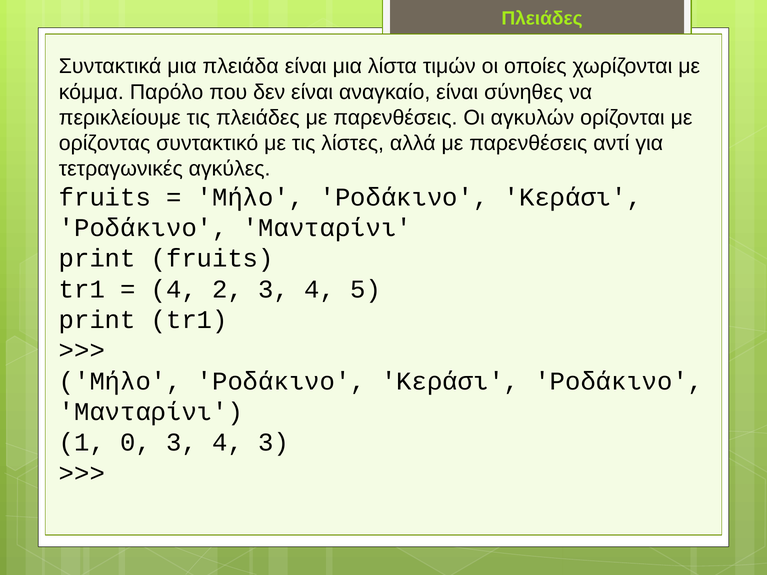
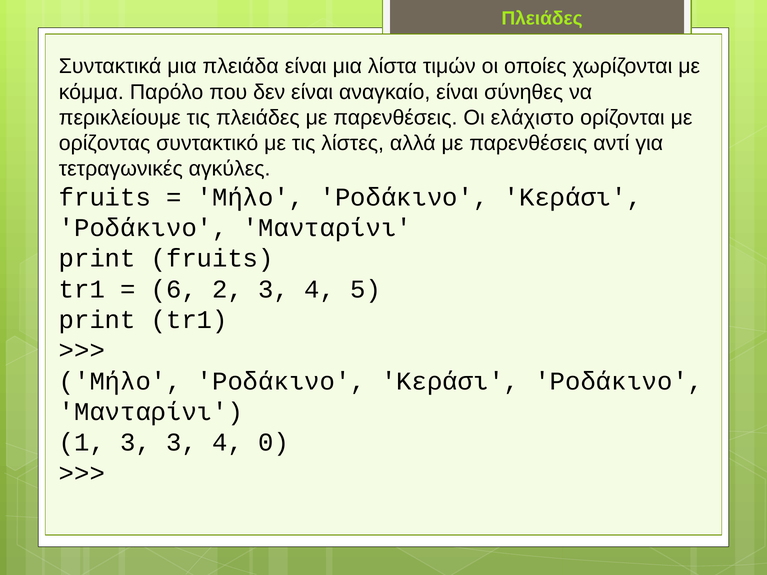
αγκυλών: αγκυλών -> ελάχιστο (532, 118)
4: 4 -> 6 (174, 289)
1 0: 0 -> 3 (136, 443)
4 3: 3 -> 0 (274, 443)
